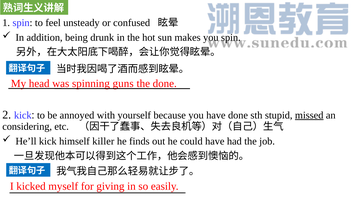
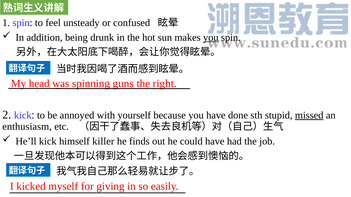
you underline: none -> present (211, 37)
the done: done -> right (165, 84)
considering: considering -> enthusiasm (27, 127)
